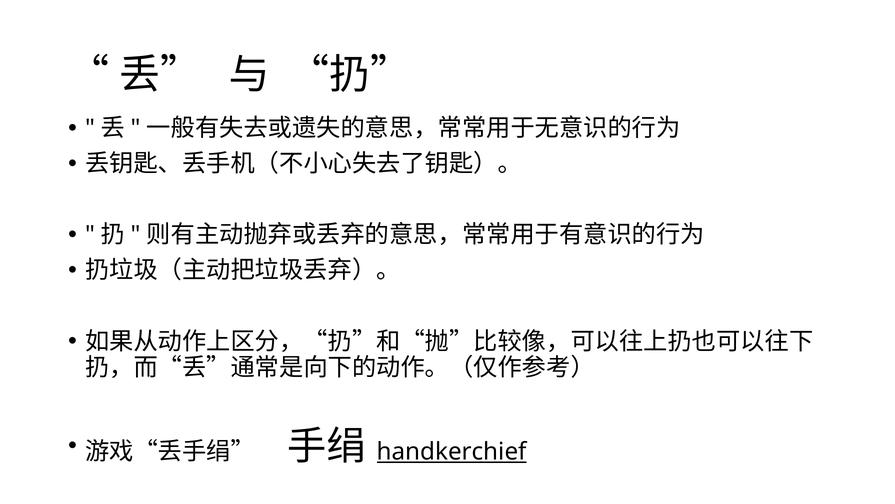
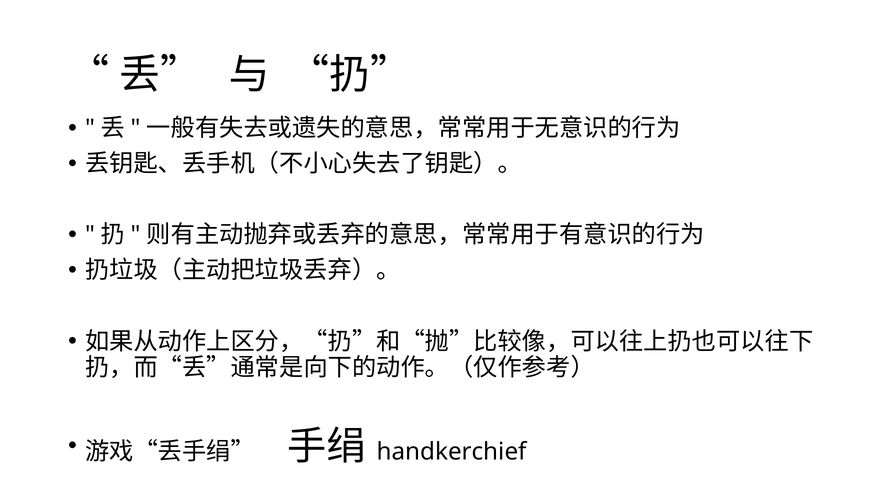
handkerchief underline: present -> none (452, 451)
